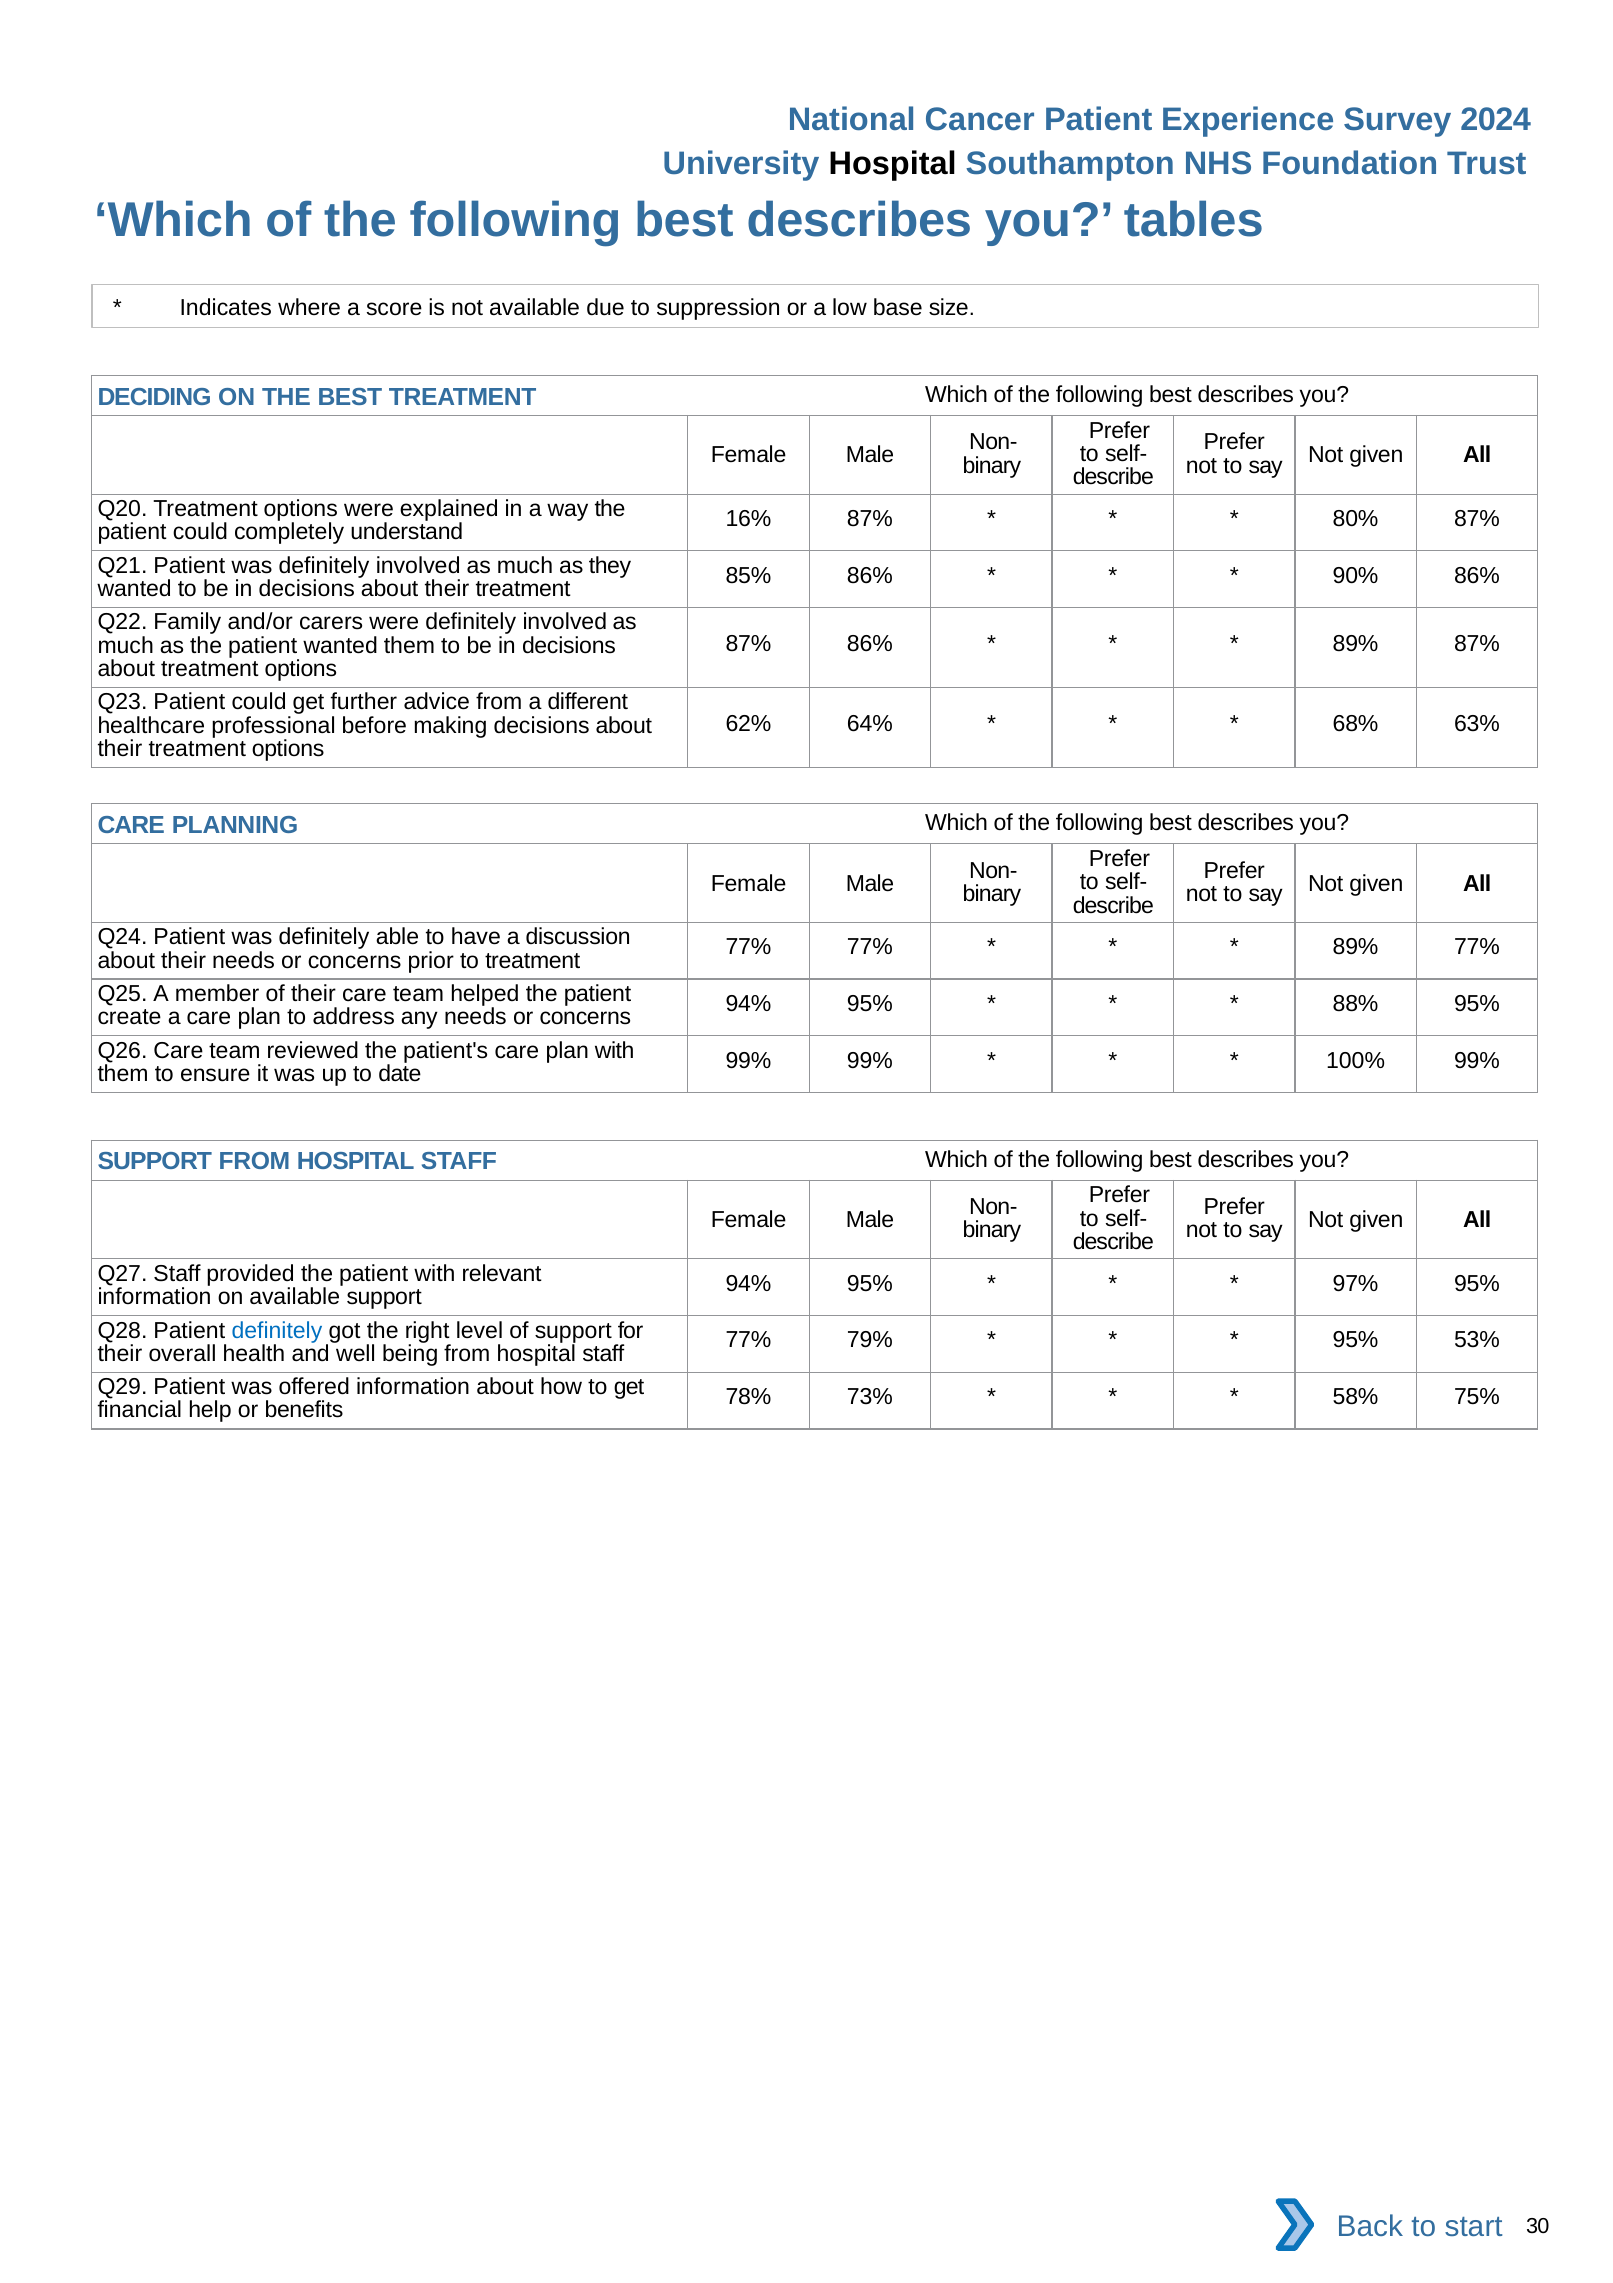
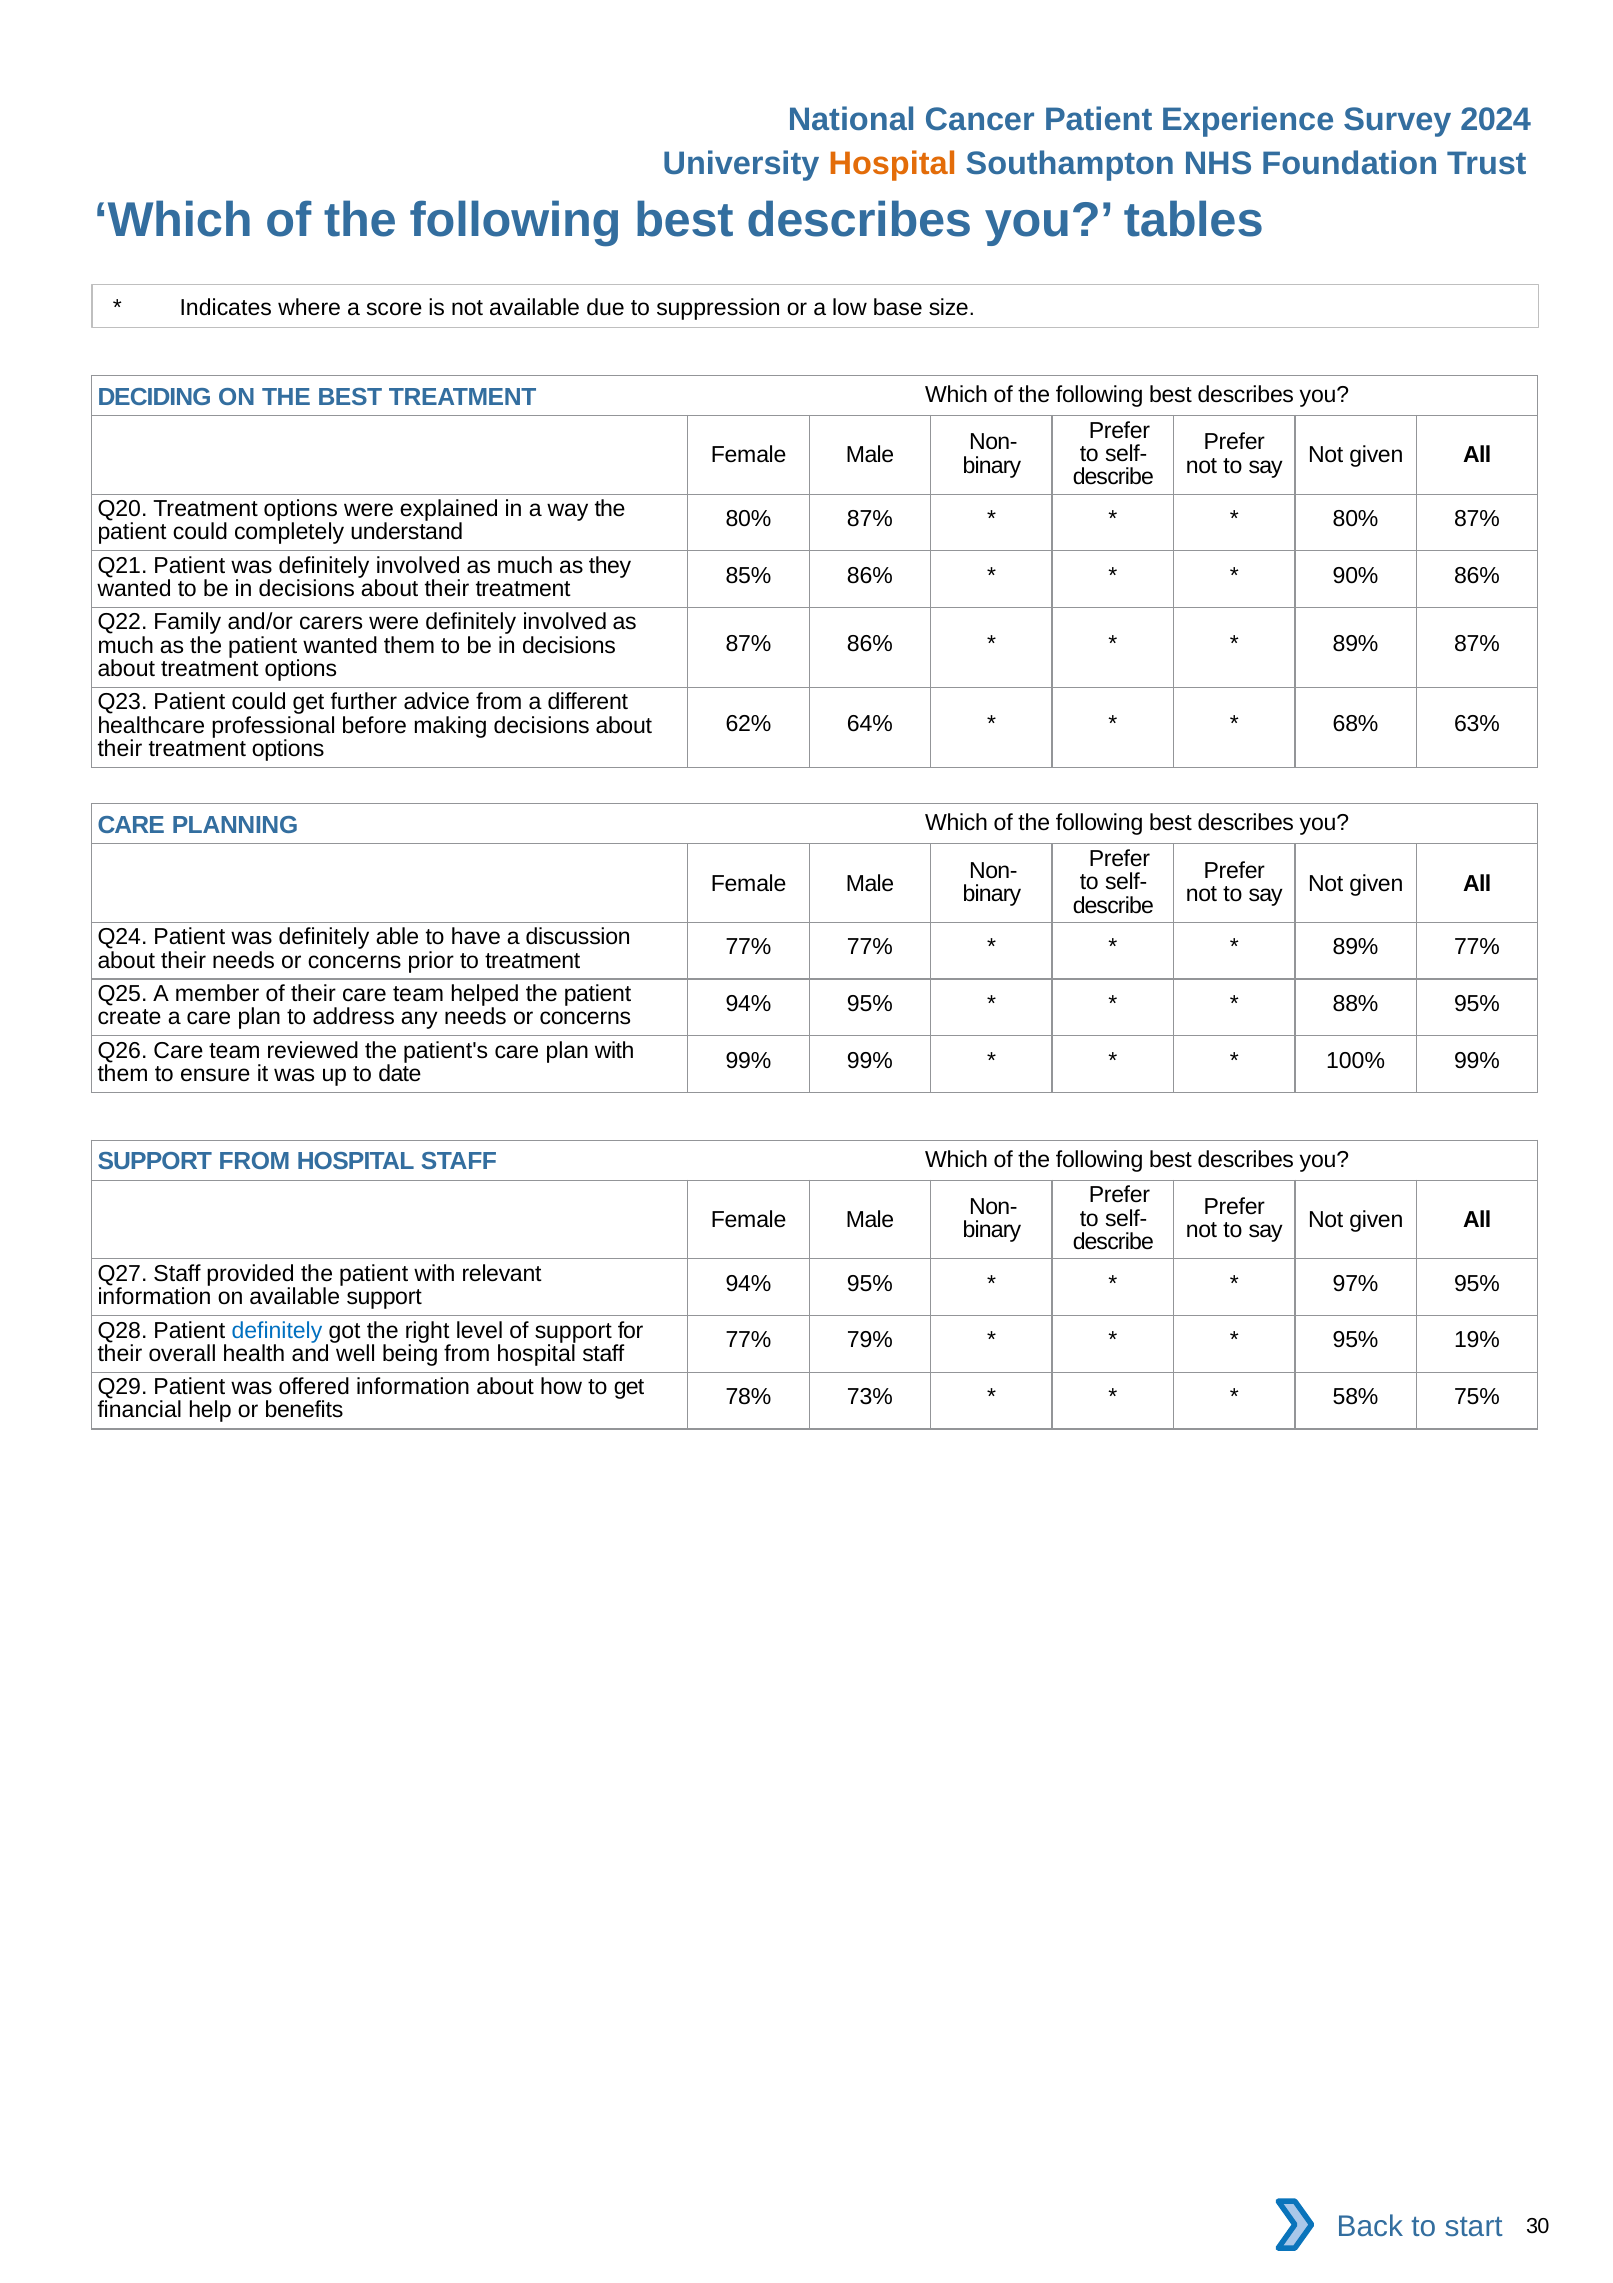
Hospital colour: black -> orange (893, 164)
16%: 16% -> 80% (748, 519)
53%: 53% -> 19% (1477, 1340)
